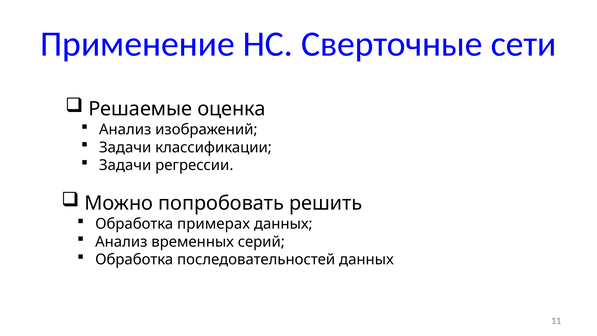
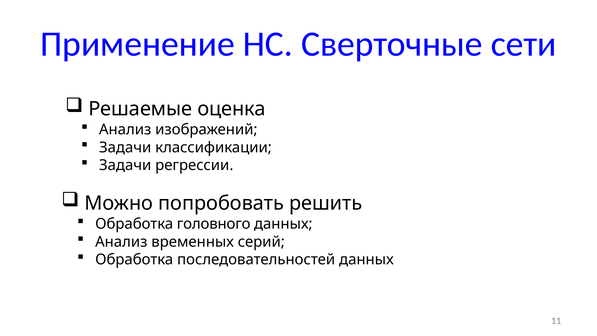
примерах: примерах -> головного (214, 224)
